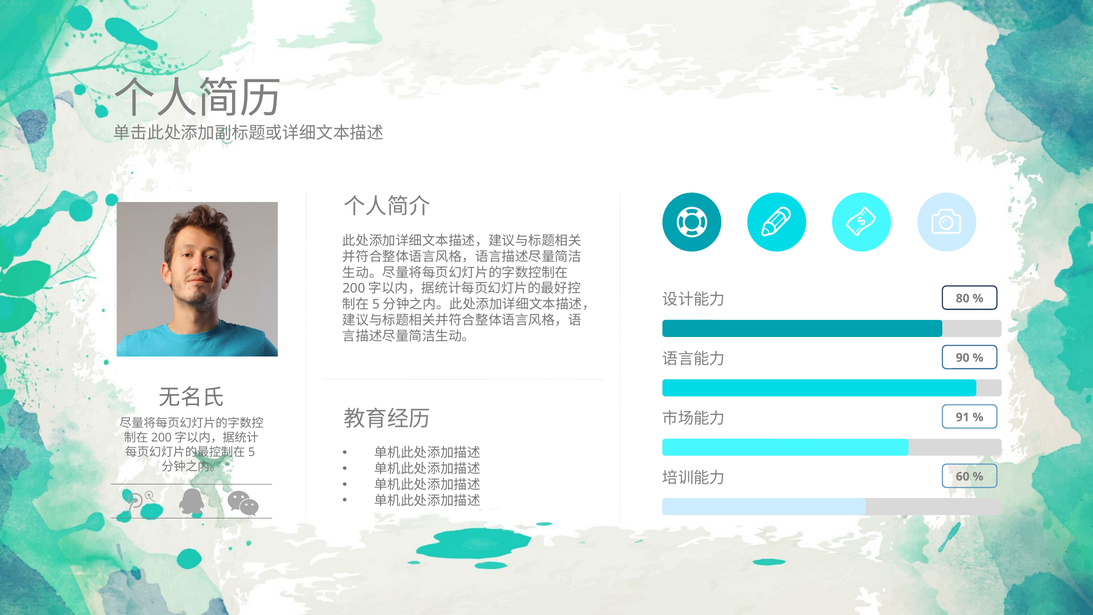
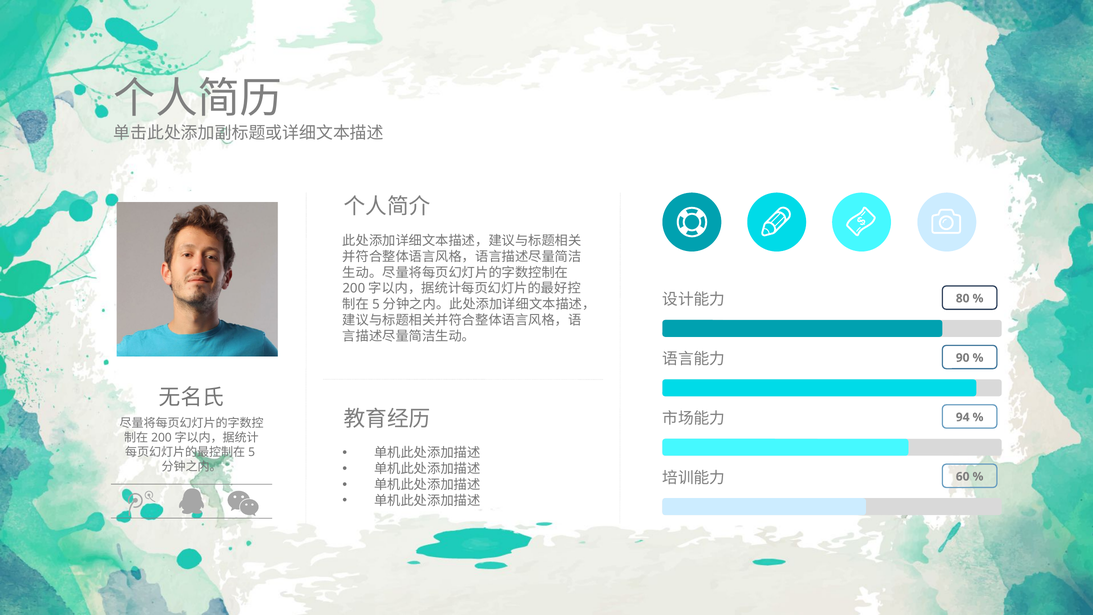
91: 91 -> 94 (963, 417)
